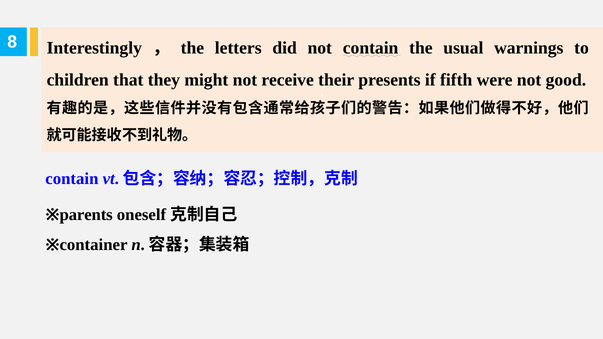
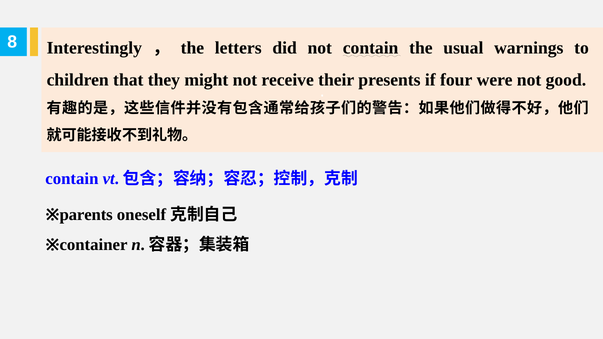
fifth: fifth -> four (456, 80)
